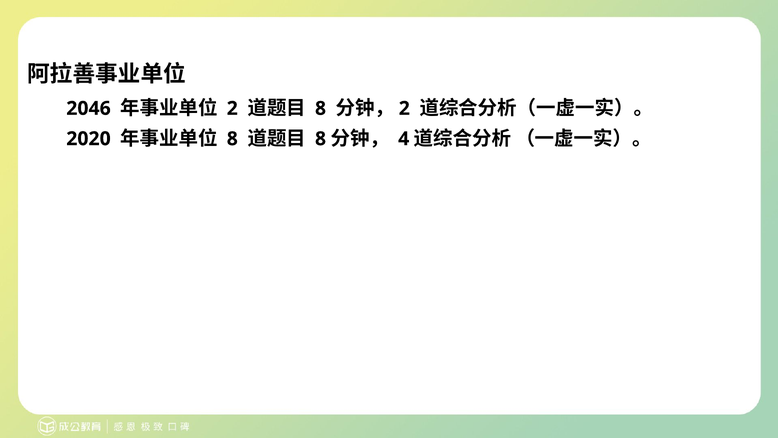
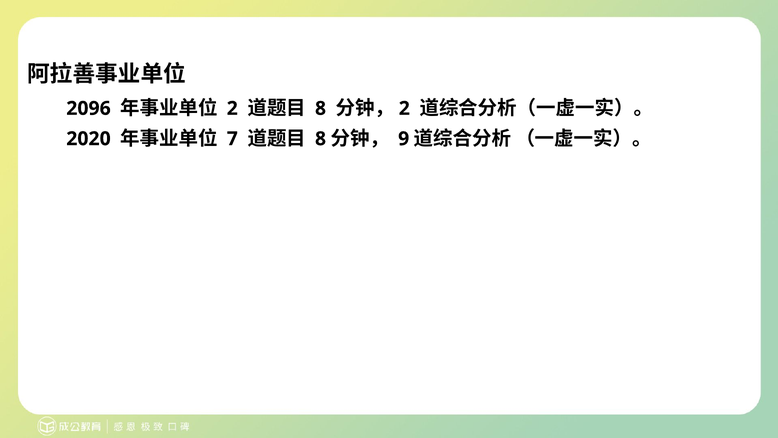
2046: 2046 -> 2096 (89, 108)
8: 8 -> 7 (232, 139)
4: 4 -> 9 (404, 139)
